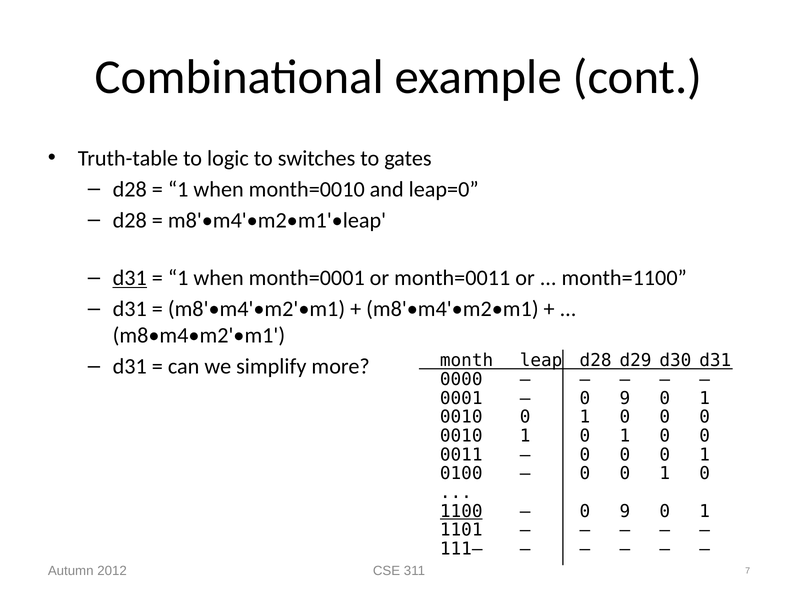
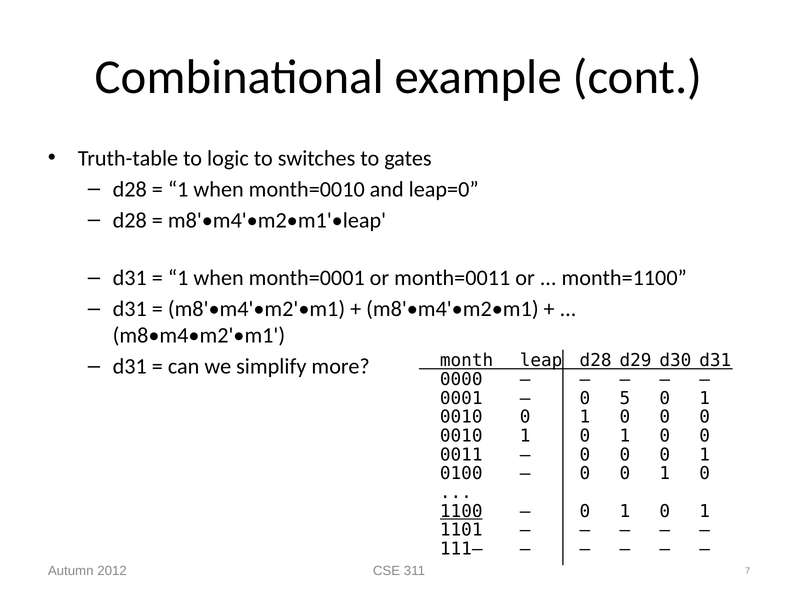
d31 underline: present -> none (130, 278)
9: 9 -> 5 (625, 399)
9: 9 -> 1 (625, 512)
